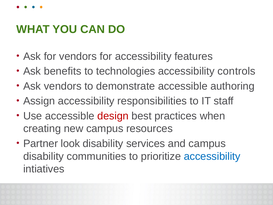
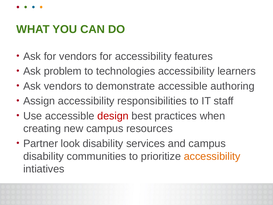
benefits: benefits -> problem (63, 71)
controls: controls -> learners (237, 71)
accessibility colour: blue -> orange (212, 156)
